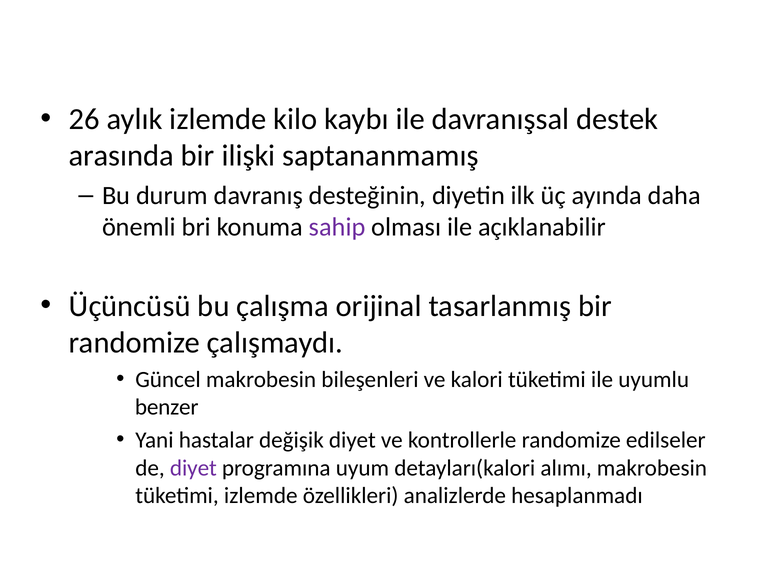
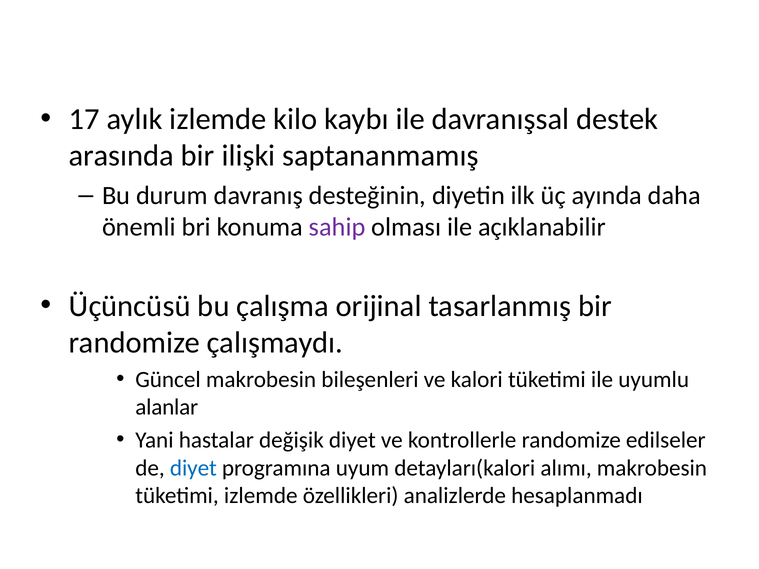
26: 26 -> 17 (84, 119)
benzer: benzer -> alanlar (167, 407)
diyet colour: purple -> blue (193, 468)
